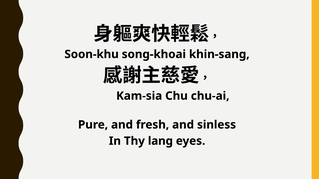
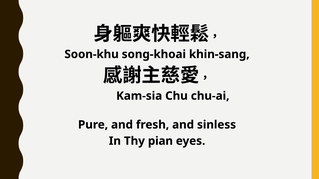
lang: lang -> pian (160, 141)
